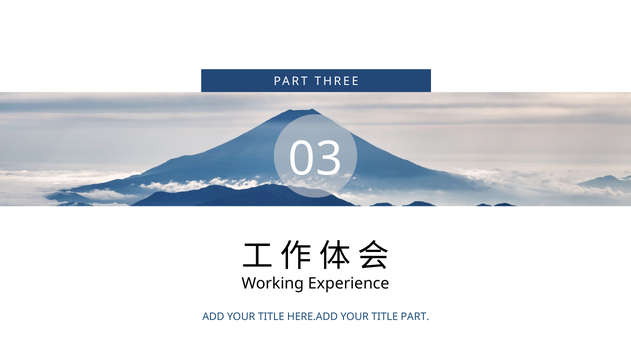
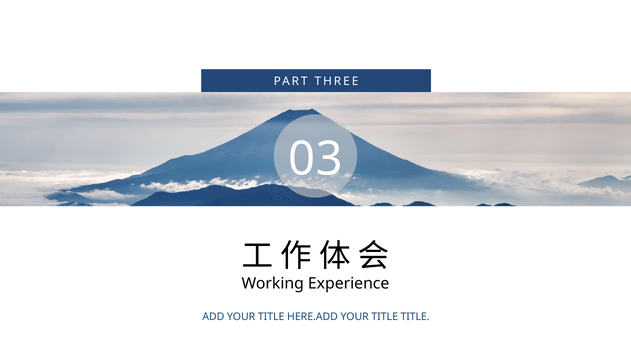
TITLE PART: PART -> TITLE (415, 317)
